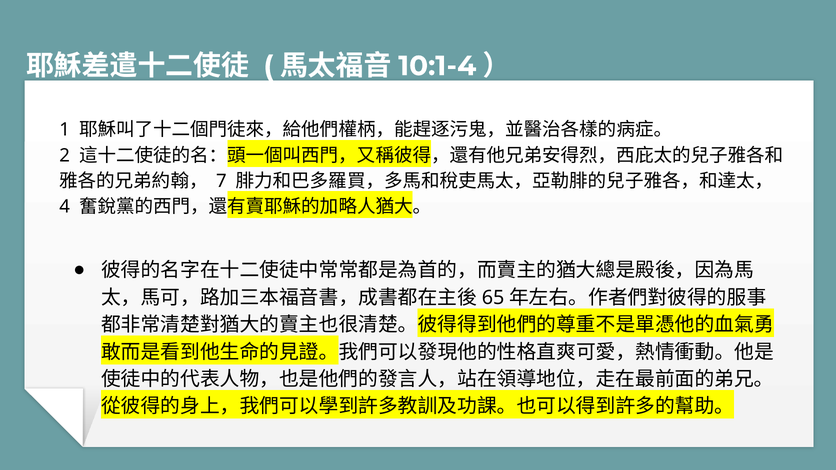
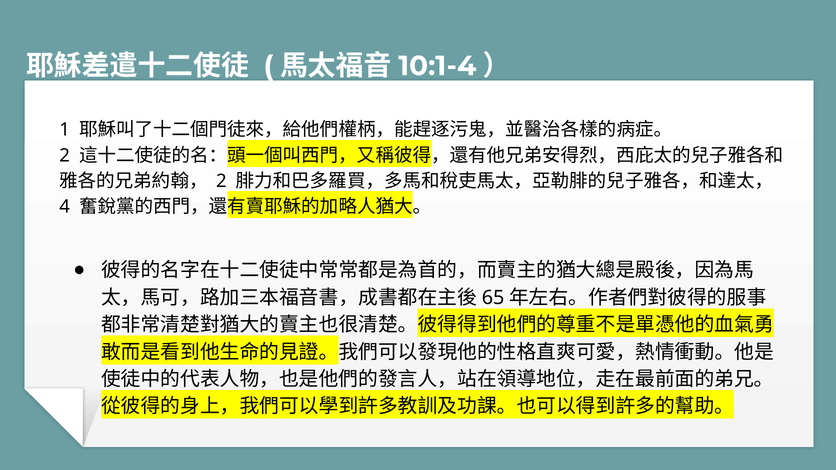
7: 7 -> 2 (221, 181)
